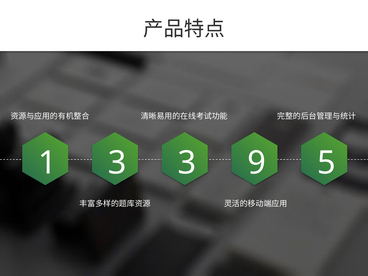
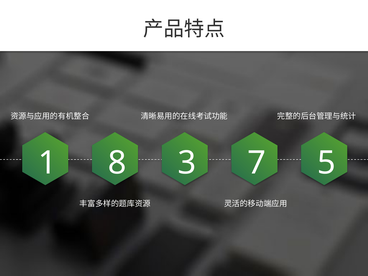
1 3: 3 -> 8 (117, 163)
9: 9 -> 7 (257, 163)
